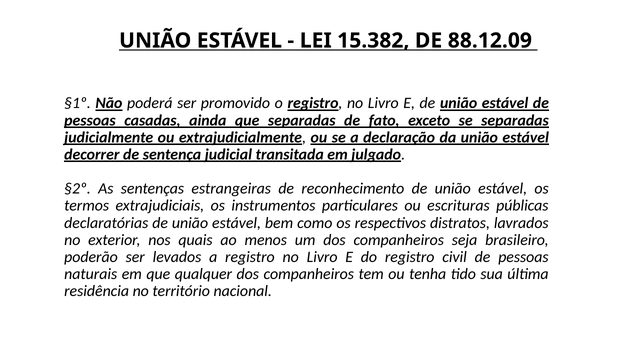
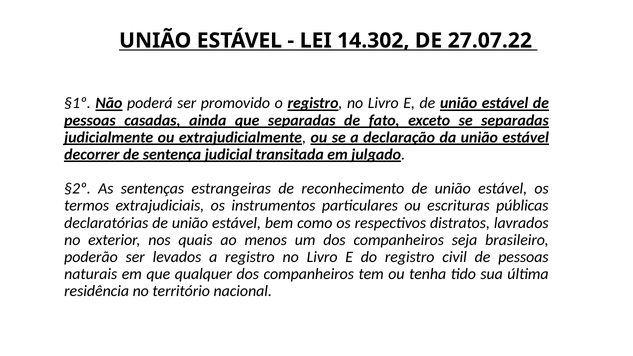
15.382: 15.382 -> 14.302 (373, 41)
88.12.09: 88.12.09 -> 27.07.22 (490, 41)
